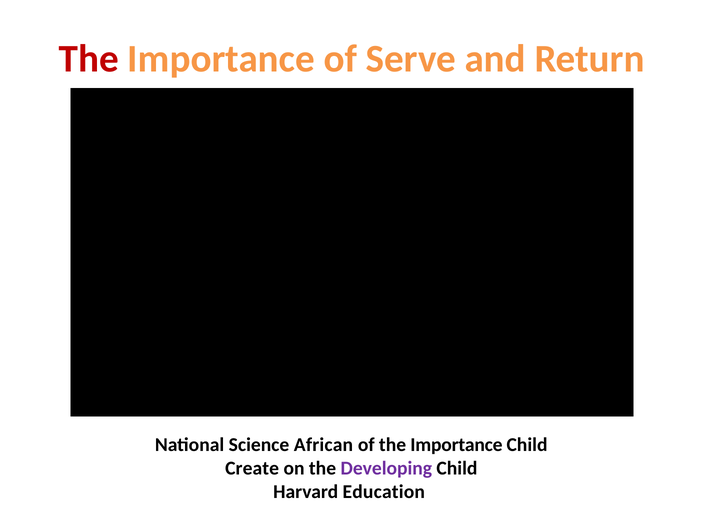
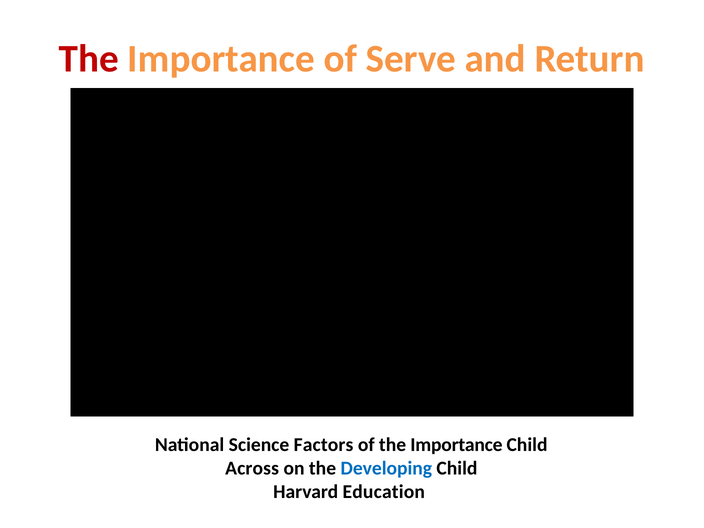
African: African -> Factors (324, 445)
Create: Create -> Across (252, 468)
Developing colour: purple -> blue (386, 468)
